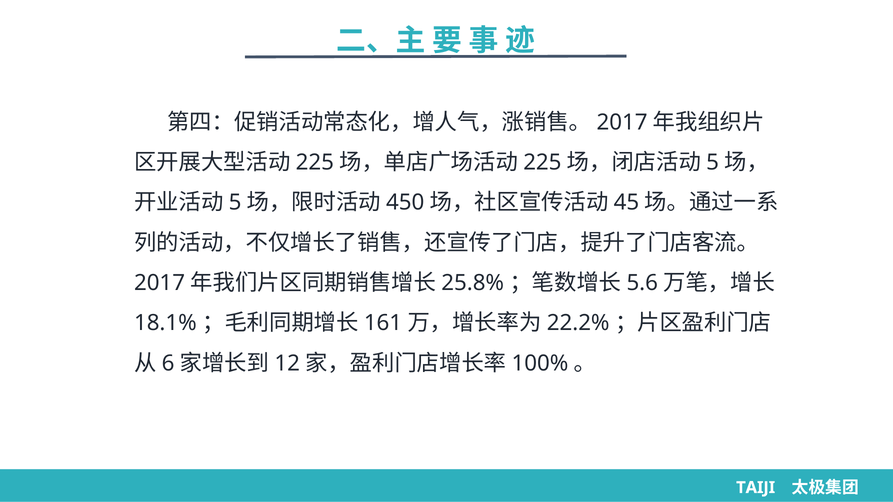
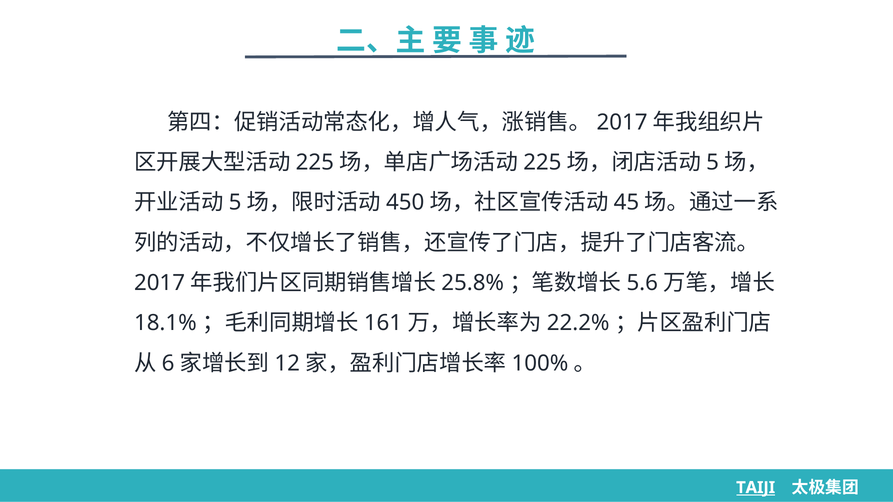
TAIJI underline: none -> present (756, 488)
